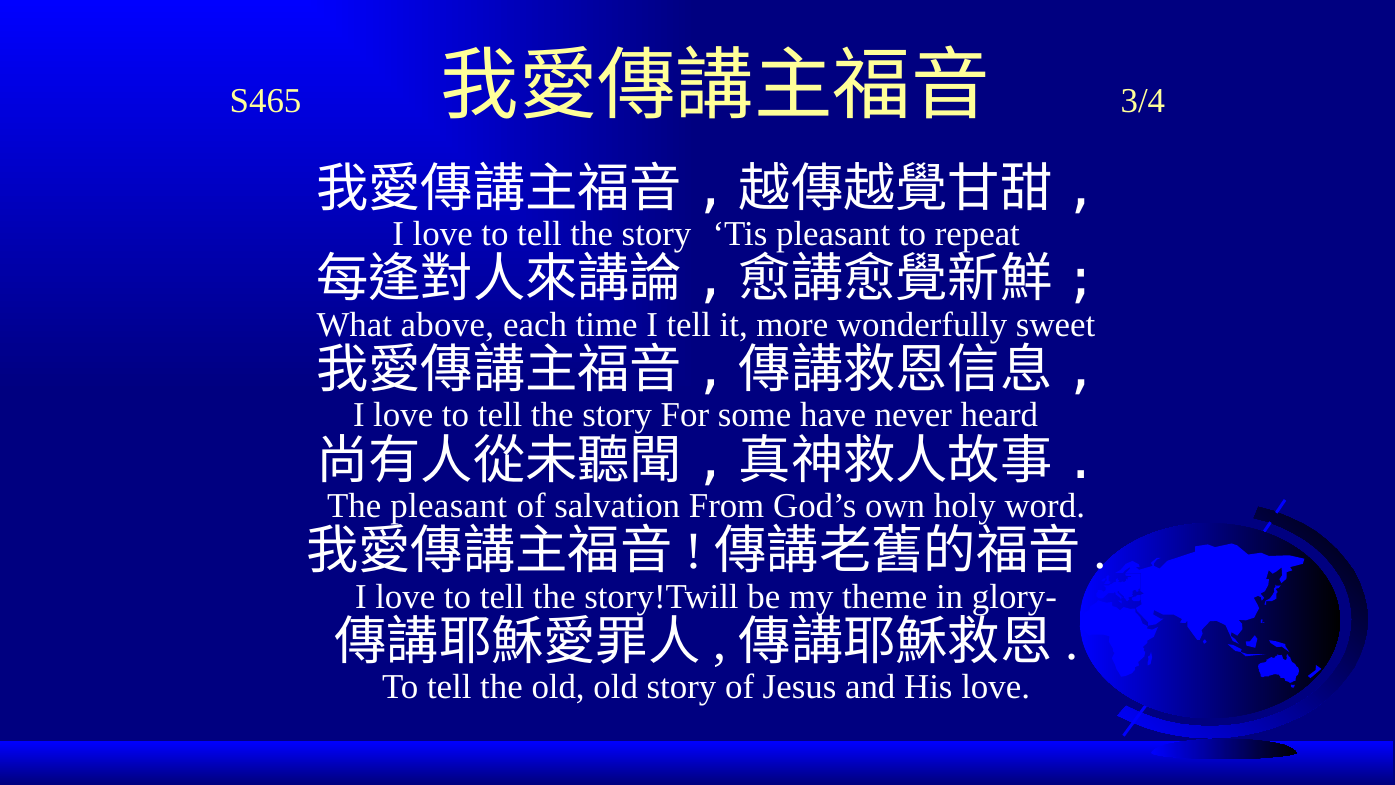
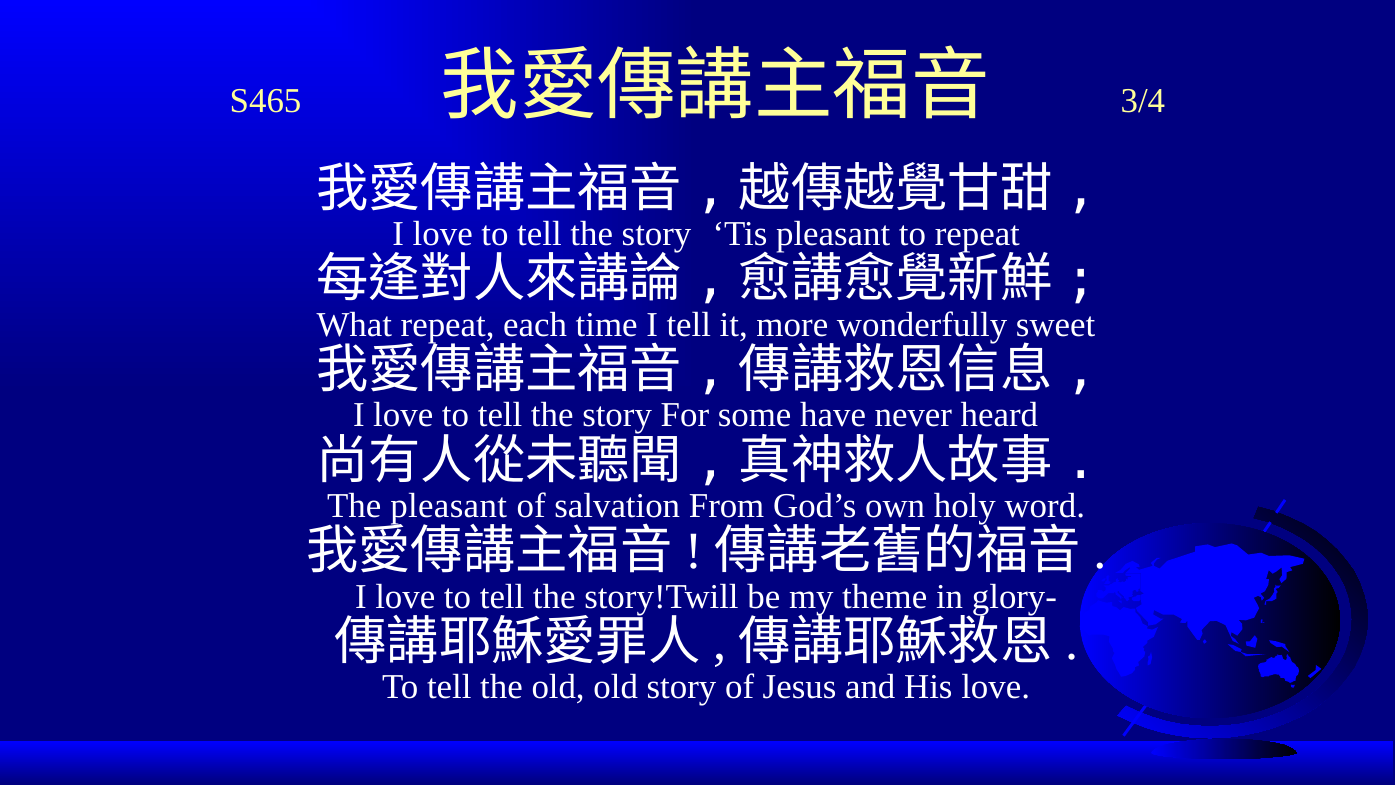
What above: above -> repeat (448, 324)
